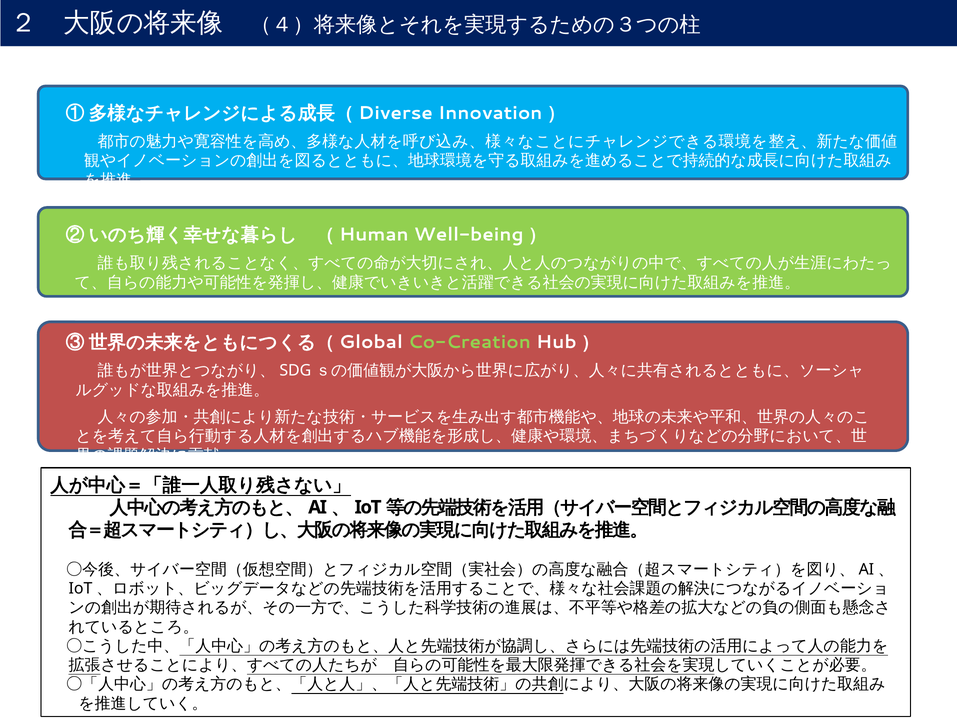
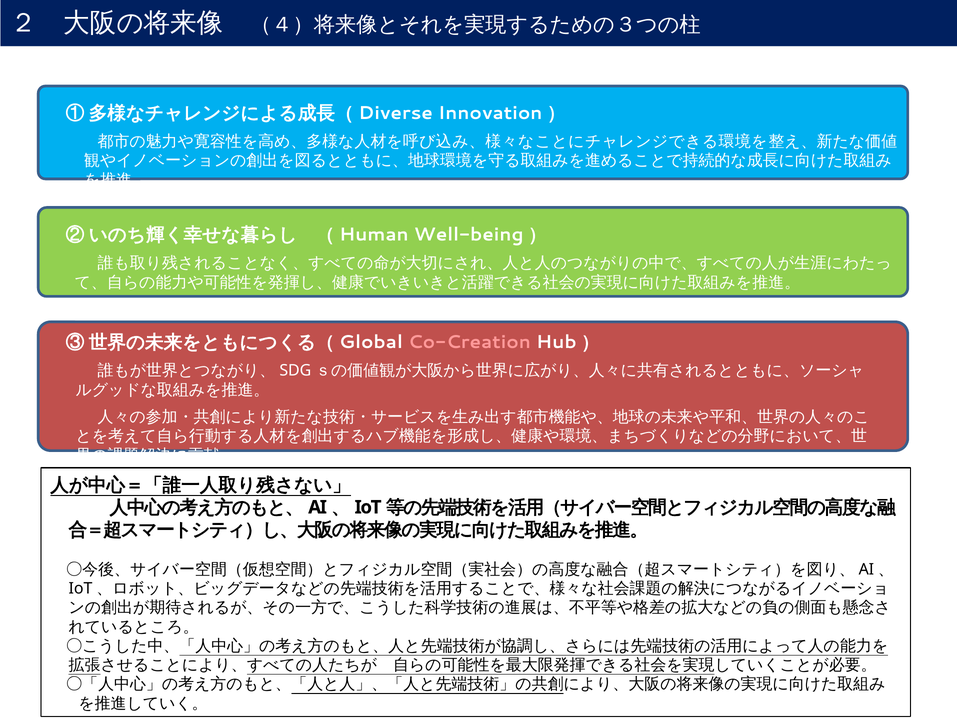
Co-Creation colour: light green -> pink (469, 342)
